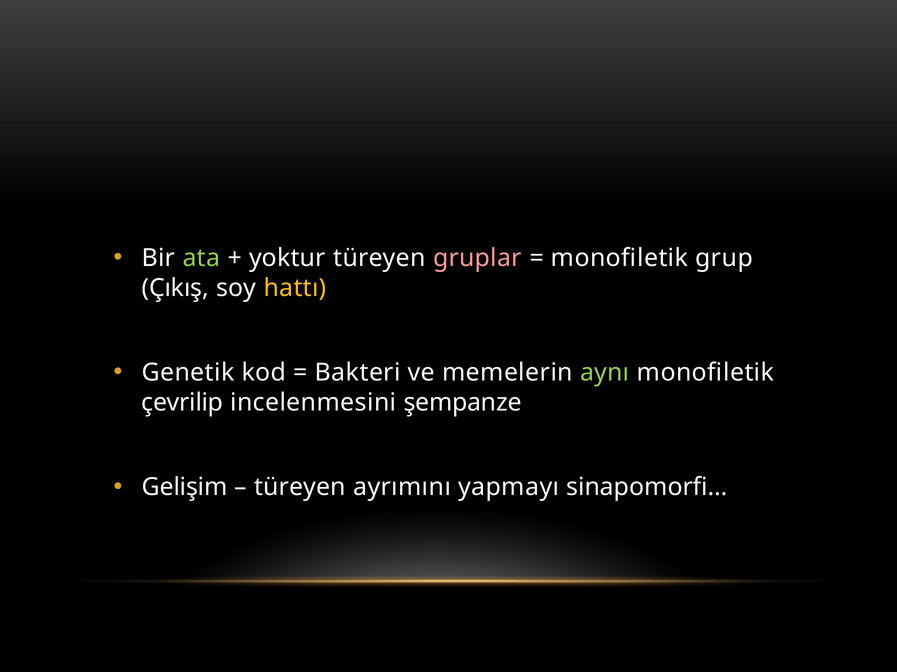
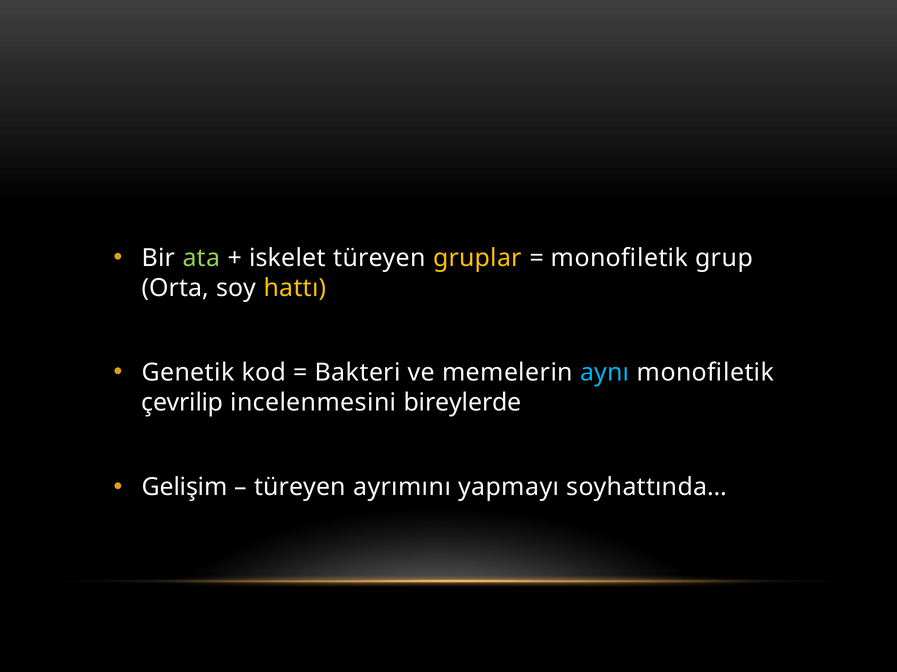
yoktur: yoktur -> iskelet (287, 258)
gruplar colour: pink -> yellow (477, 258)
Çıkış: Çıkış -> Orta (175, 288)
aynı colour: light green -> light blue (605, 373)
şempanze: şempanze -> bireylerde (463, 403)
sinapomorfi…: sinapomorfi… -> soyhattında… (647, 488)
